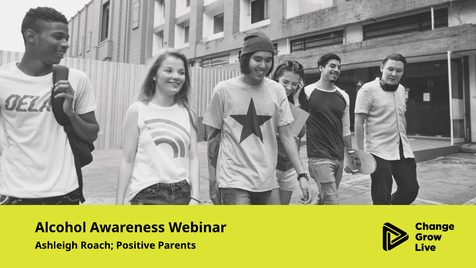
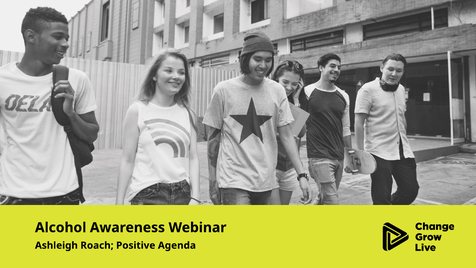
Parents: Parents -> Agenda (177, 245)
